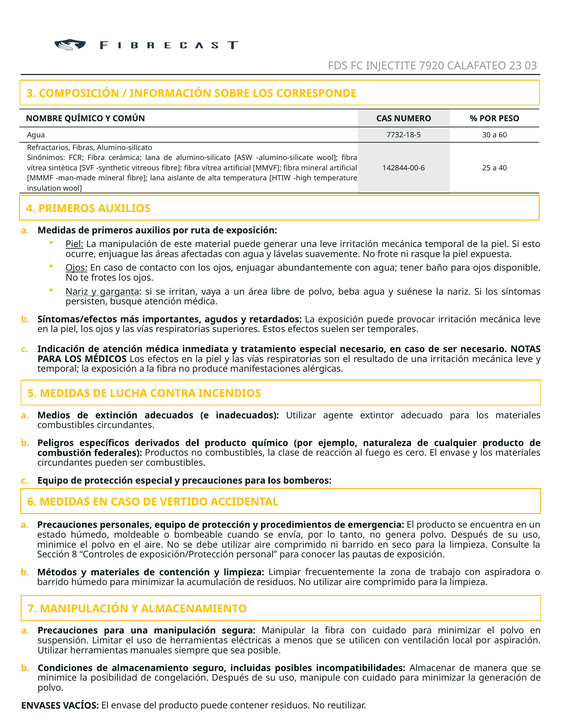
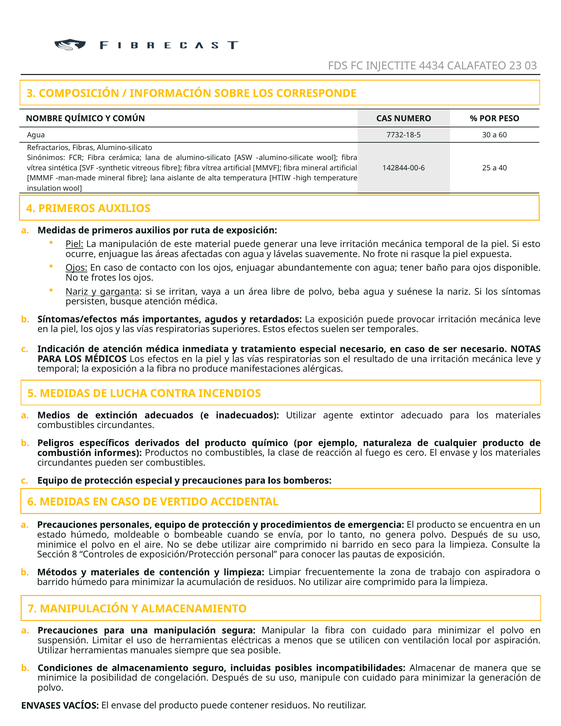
7920: 7920 -> 4434 (432, 66)
federales: federales -> informes (118, 453)
